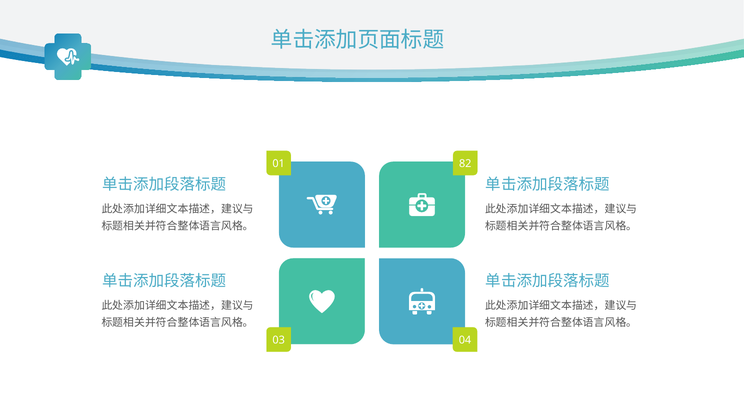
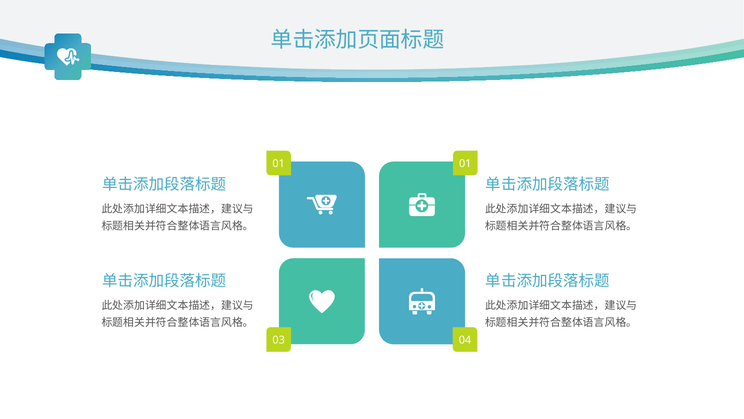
01 82: 82 -> 01 (465, 164)
